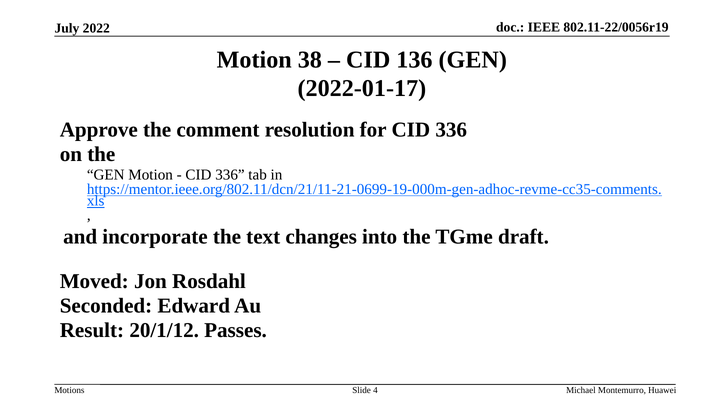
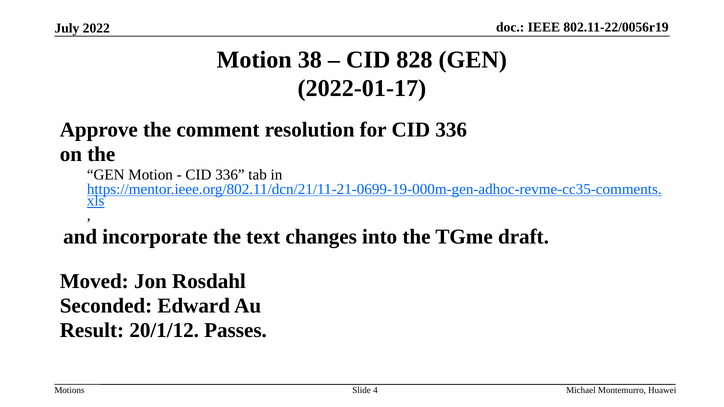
136: 136 -> 828 (414, 60)
